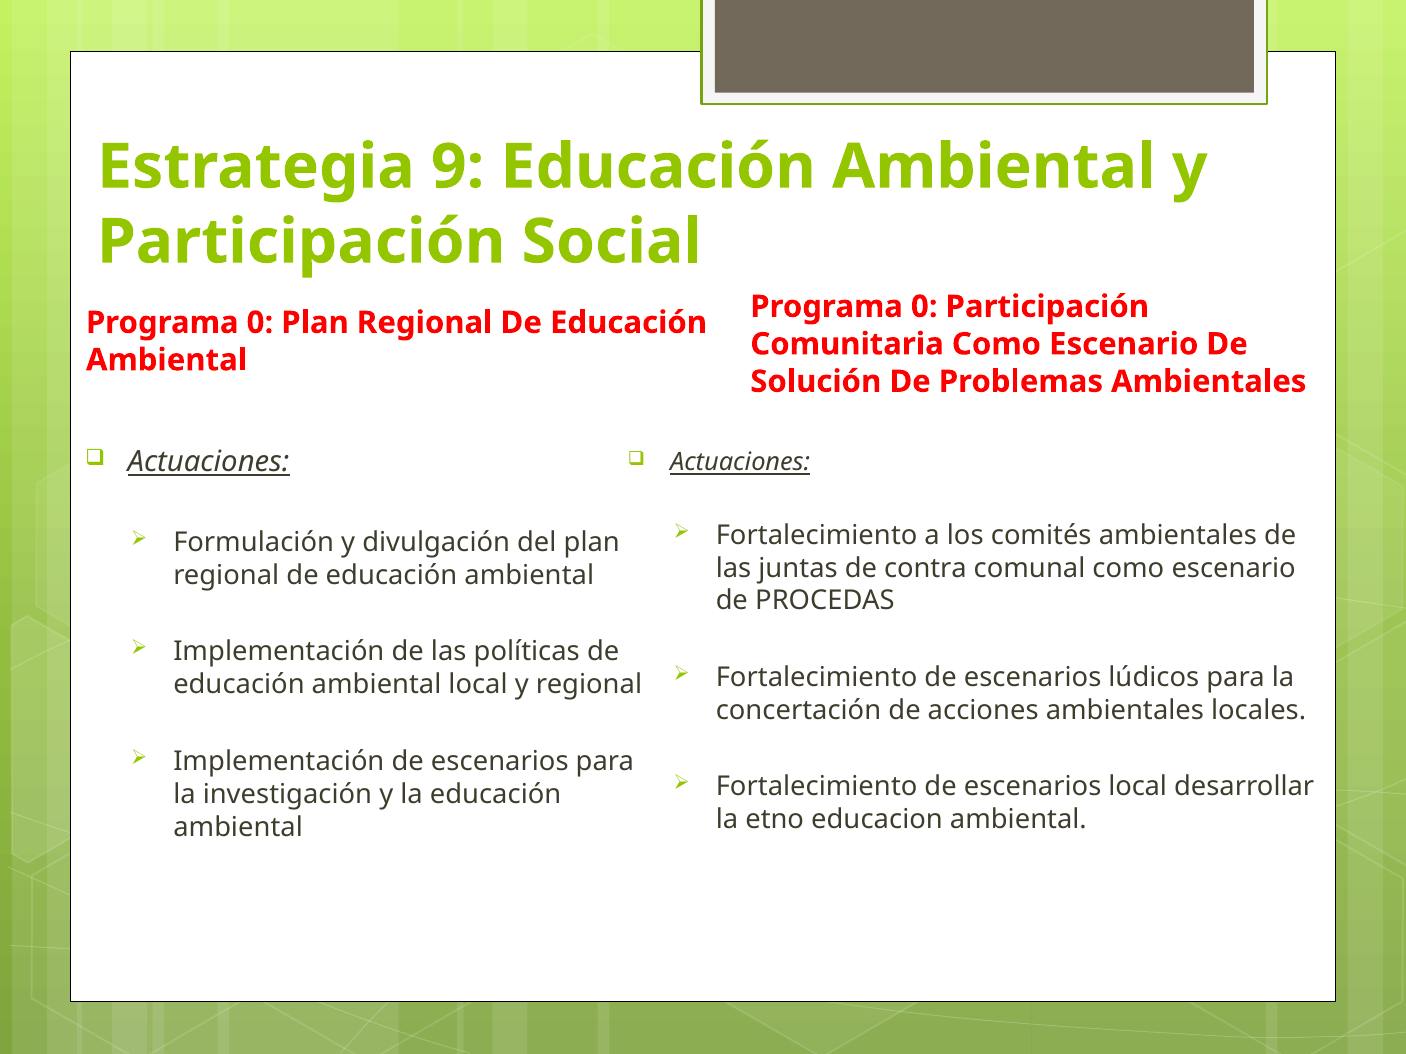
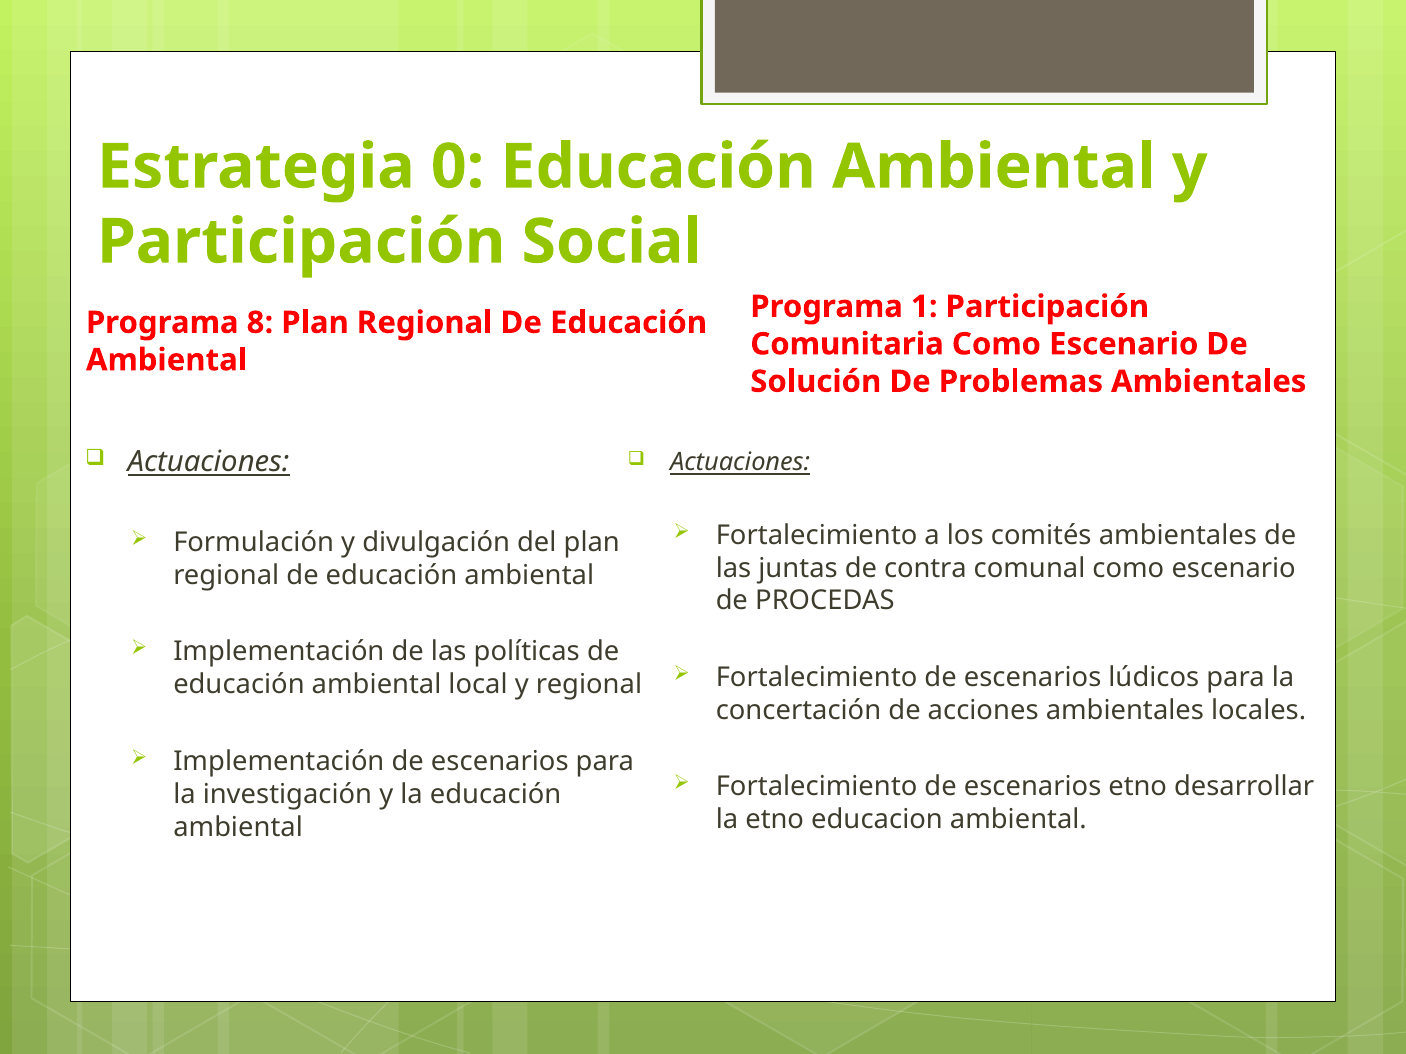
9: 9 -> 0 (458, 167)
0: 0 -> 1 (924, 307)
0: 0 -> 8 (260, 323)
escenarios local: local -> etno (1138, 787)
